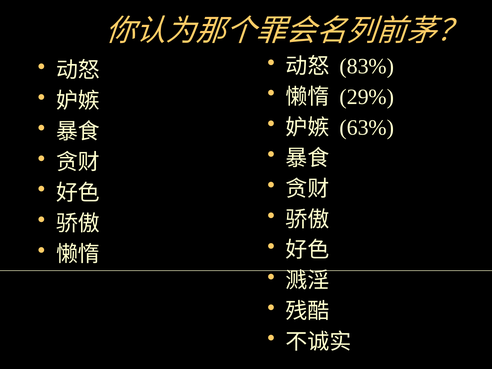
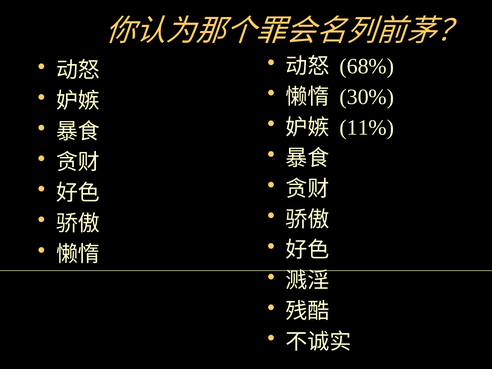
83%: 83% -> 68% (367, 66)
29%: 29% -> 30% (367, 97)
63%: 63% -> 11% (367, 128)
